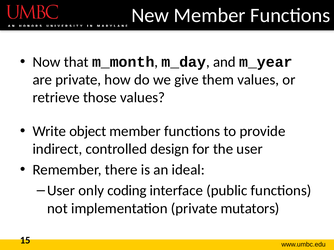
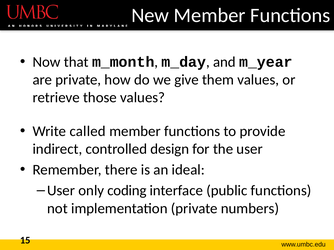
object: object -> called (88, 132)
mutators: mutators -> numbers (250, 209)
